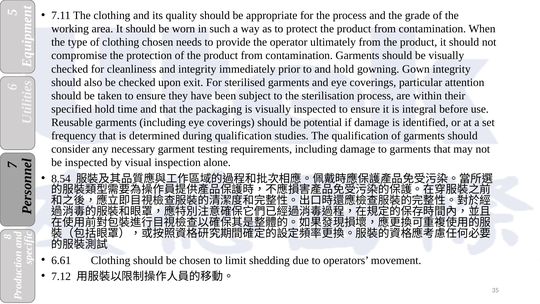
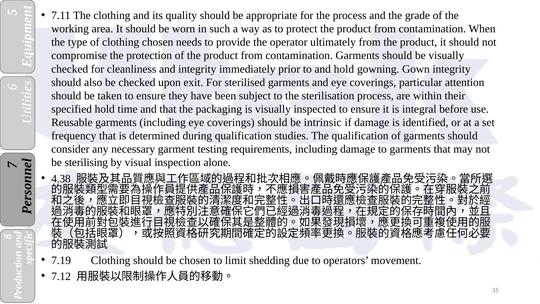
potential: potential -> intrinsic (323, 122)
be inspected: inspected -> sterilising (86, 162)
8.54: 8.54 -> 4.38 (61, 179)
6.61: 6.61 -> 7.19 (61, 260)
